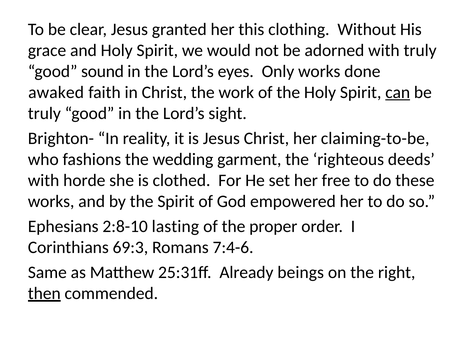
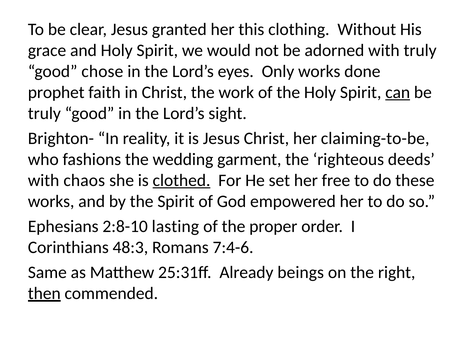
sound: sound -> chose (102, 71)
awaked: awaked -> prophet (56, 92)
horde: horde -> chaos (84, 180)
clothed underline: none -> present (182, 180)
69:3: 69:3 -> 48:3 (130, 247)
